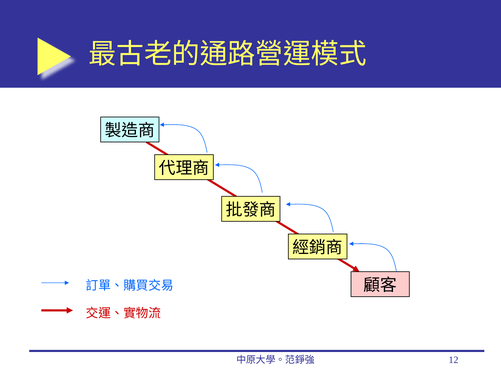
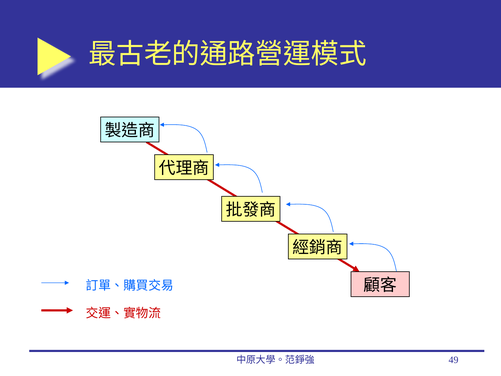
12: 12 -> 49 (454, 360)
